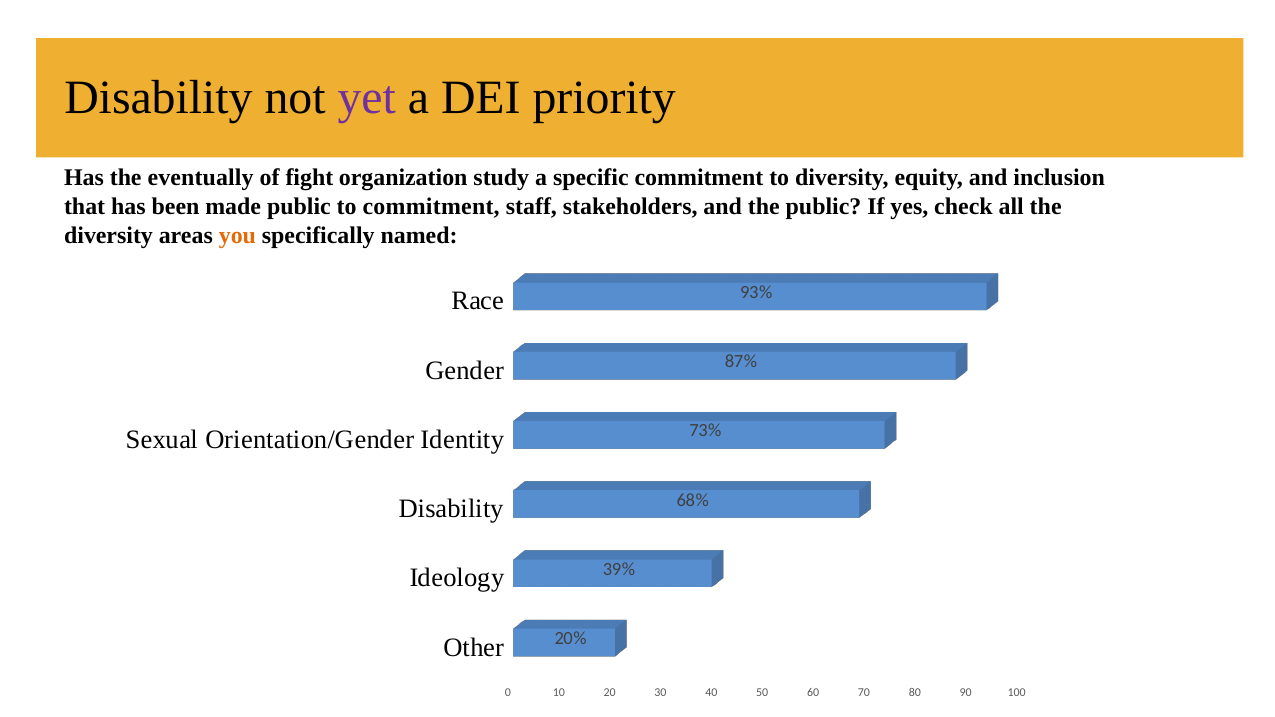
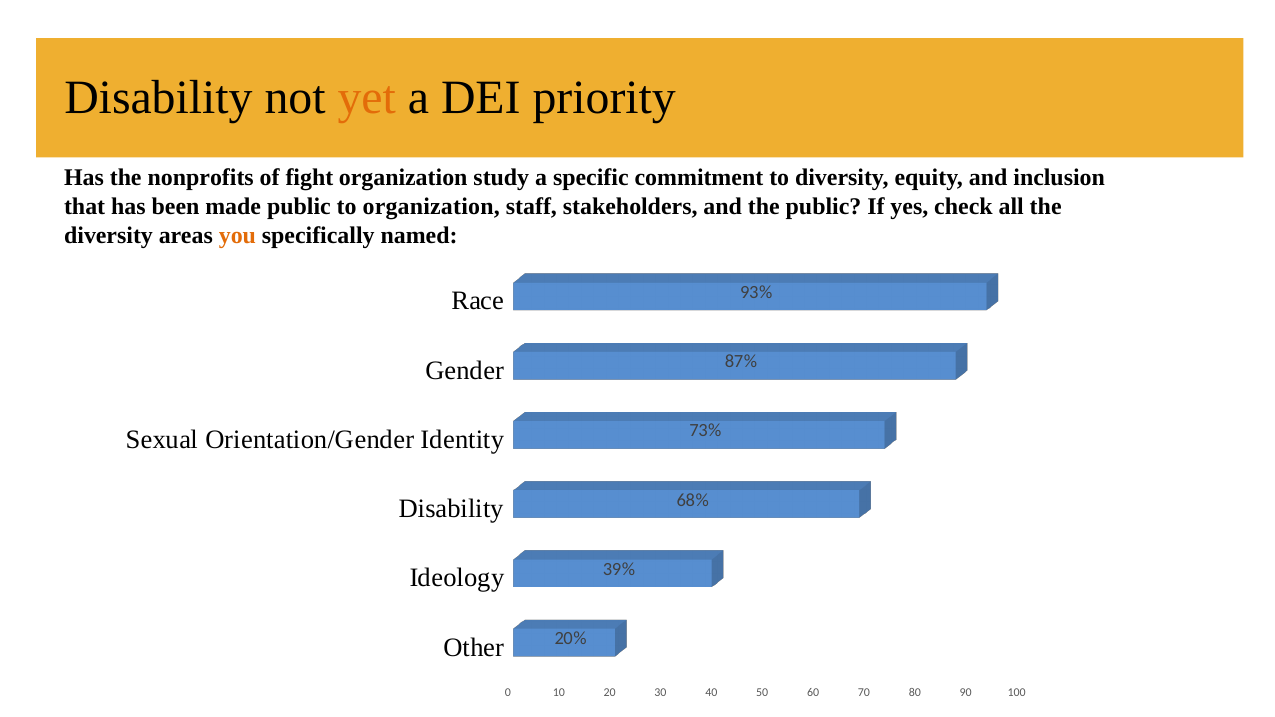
yet colour: purple -> orange (367, 97)
eventually: eventually -> nonprofits (201, 178)
to commitment: commitment -> organization (431, 207)
